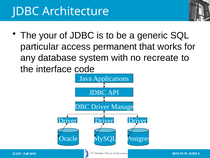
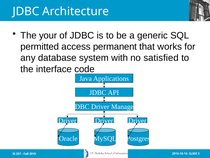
particular: particular -> permitted (40, 47)
recreate: recreate -> satisfied (161, 58)
